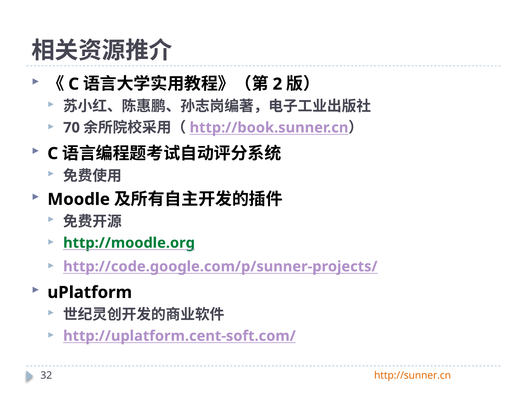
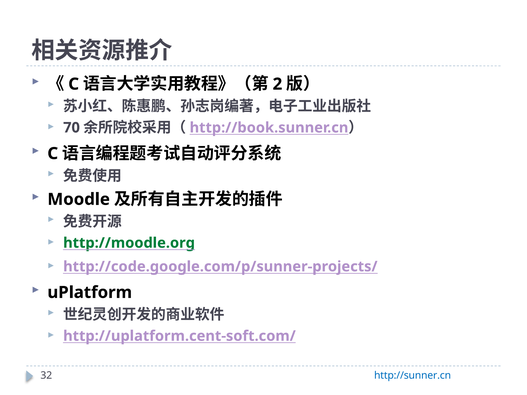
http://sunner.cn colour: orange -> blue (413, 376)
